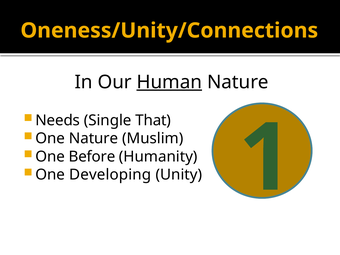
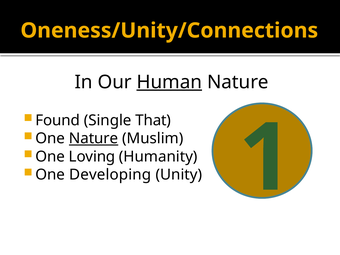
Needs: Needs -> Found (58, 120)
Nature underline: none -> present (94, 138)
Before: Before -> Loving (92, 157)
